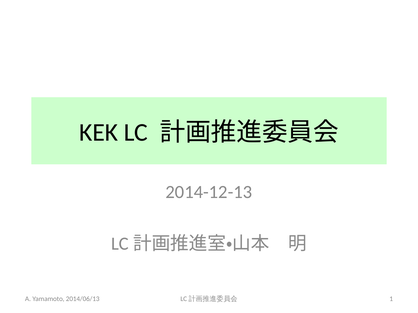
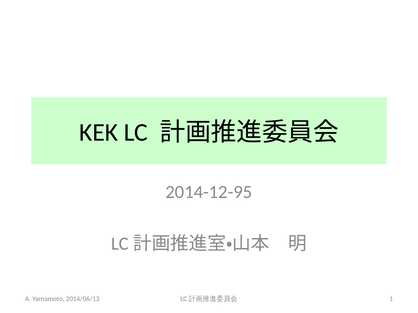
2014-12-13: 2014-12-13 -> 2014-12-95 (209, 192)
